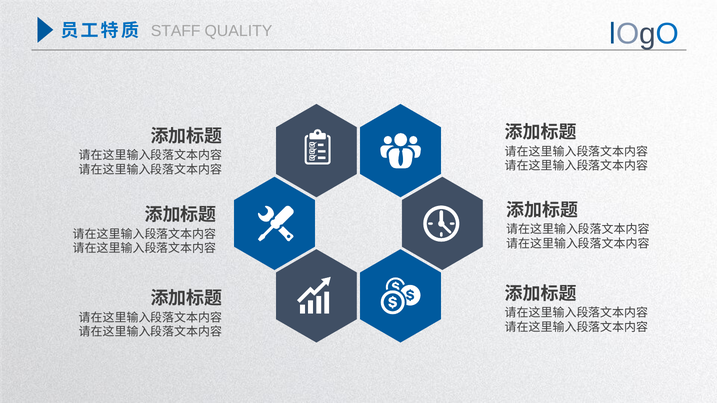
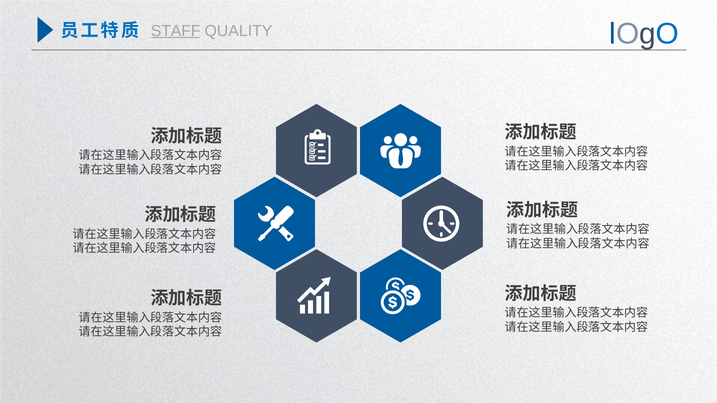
STAFF underline: none -> present (176, 31)
